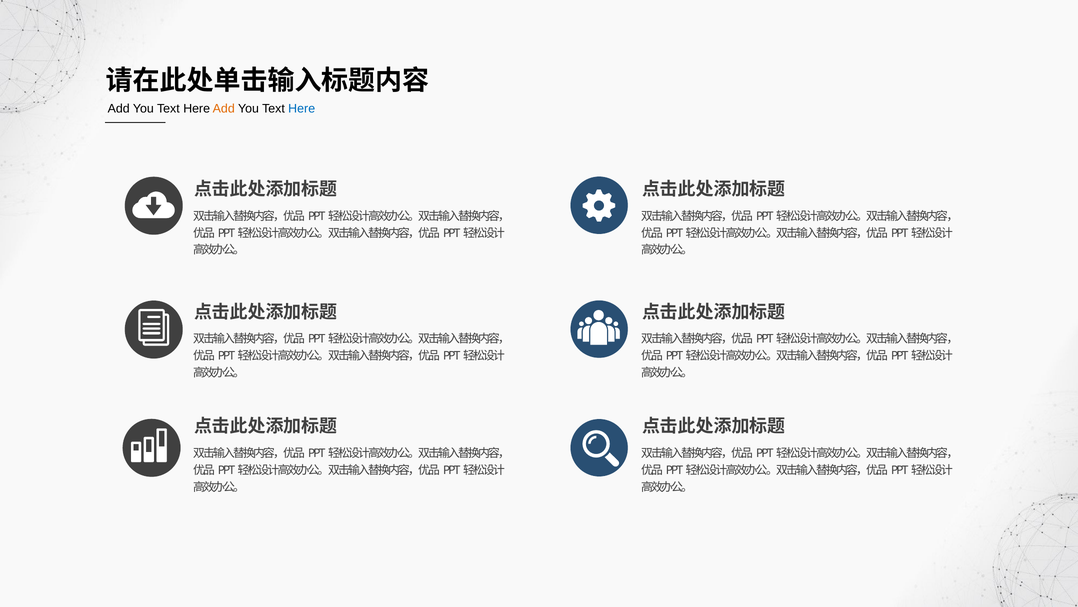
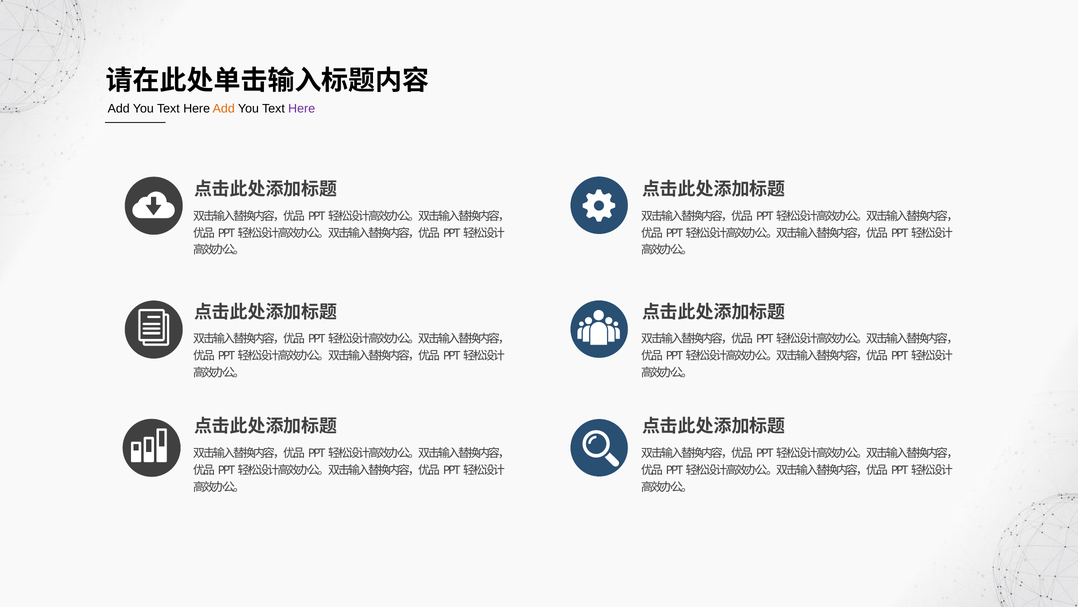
Here colour: blue -> purple (302, 108)
